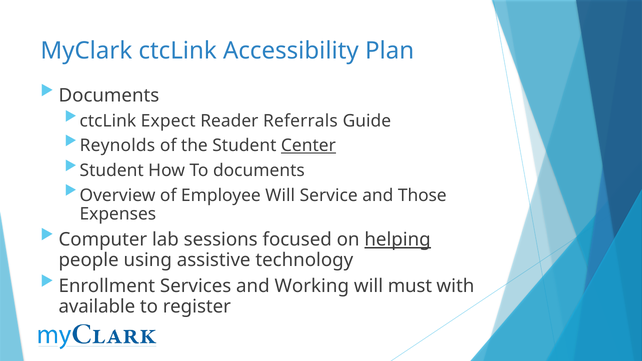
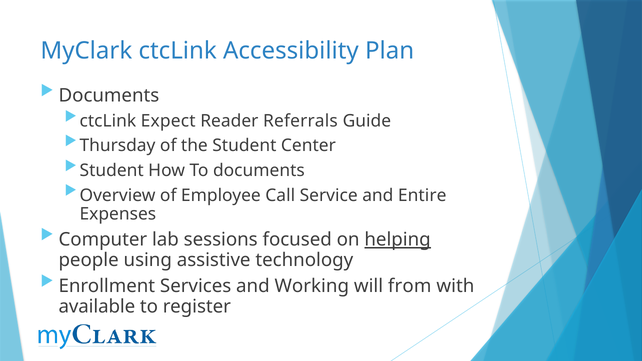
Reynolds: Reynolds -> Thursday (118, 146)
Center underline: present -> none (308, 146)
Employee Will: Will -> Call (280, 195)
Those: Those -> Entire (422, 195)
must: must -> from (410, 286)
